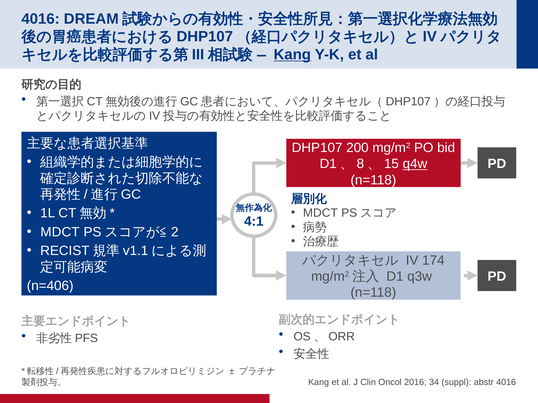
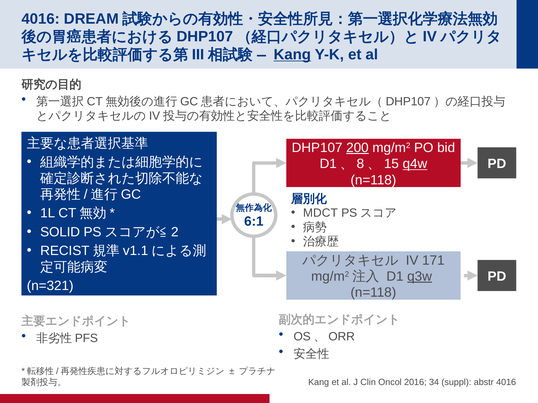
200 underline: none -> present (357, 148)
4:1: 4:1 -> 6:1 (254, 222)
MDCT: MDCT -> SOLID (60, 232)
174: 174 -> 171 (433, 261)
q3w underline: none -> present (420, 277)
n=406: n=406 -> n=321 (50, 286)
